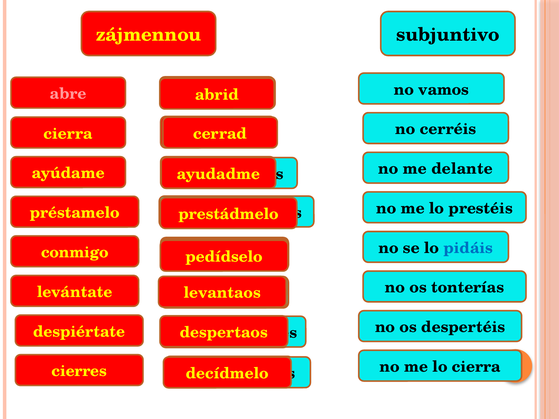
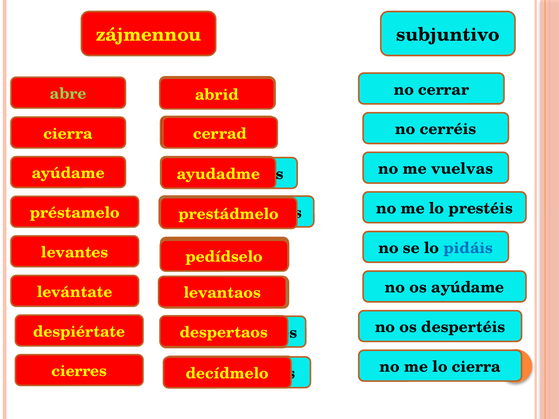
vamos: vamos -> cerrar (444, 90)
abre colour: pink -> light green (68, 94)
delante: delante -> vuelvas (462, 169)
conmigo: conmigo -> levantes (75, 252)
os tonterías: tonterías -> ayúdame (468, 288)
